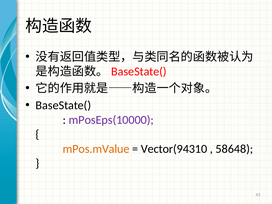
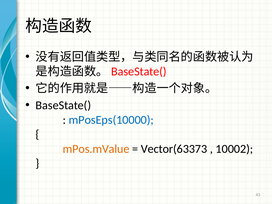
mPosEps(10000 colour: purple -> blue (111, 120)
Vector(94310: Vector(94310 -> Vector(63373 (174, 149)
58648: 58648 -> 10002 (234, 149)
